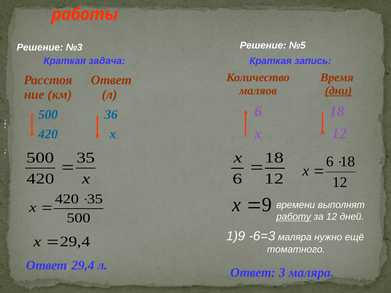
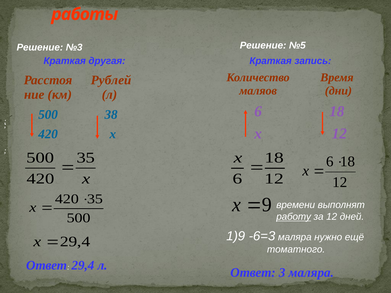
задача: задача -> другая (107, 61)
Ответ: Ответ -> Рублей (111, 80)
дни underline: present -> none (338, 91)
36: 36 -> 38 (111, 115)
